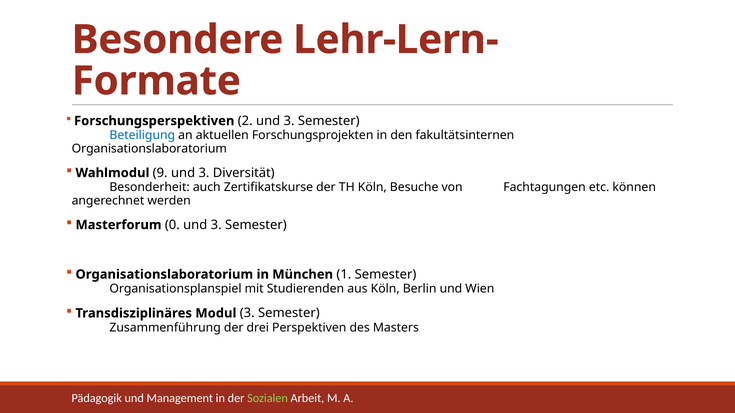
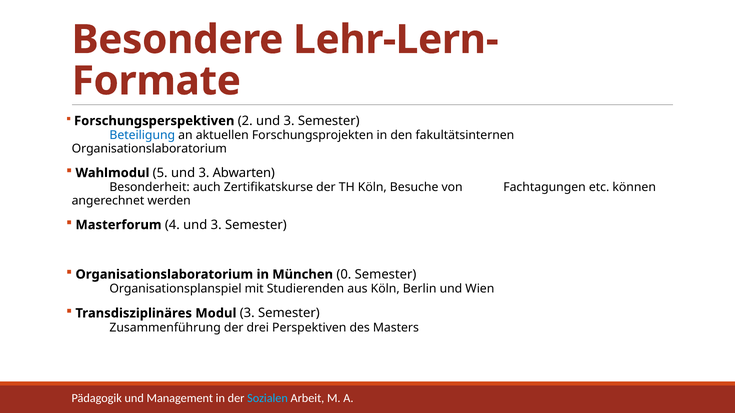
9: 9 -> 5 (160, 173)
Diversität: Diversität -> Abwarten (244, 173)
0: 0 -> 4 (172, 225)
1: 1 -> 0 (344, 275)
Sozialen colour: light green -> light blue (268, 399)
